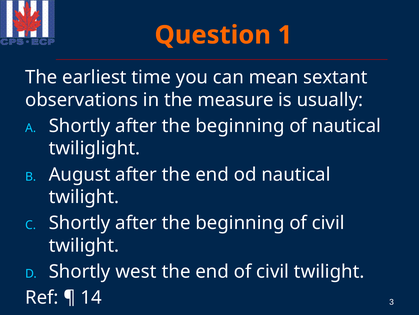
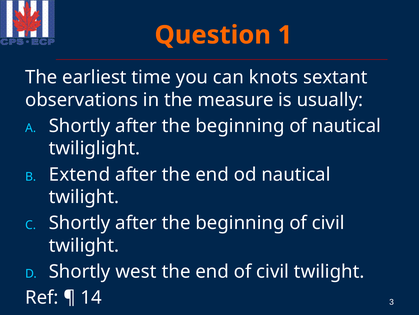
mean: mean -> knots (273, 77)
August: August -> Extend (79, 174)
